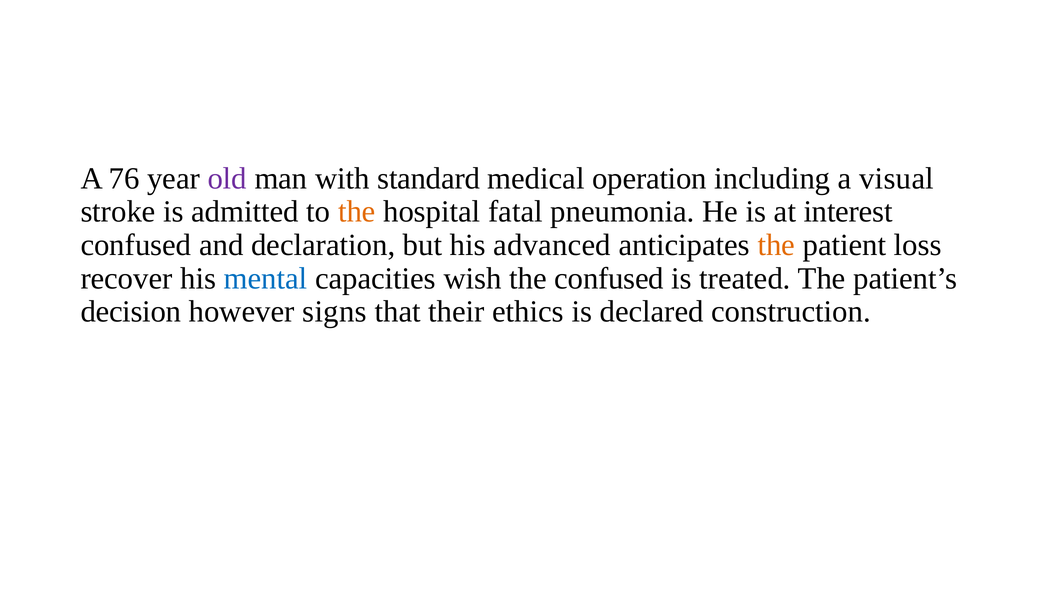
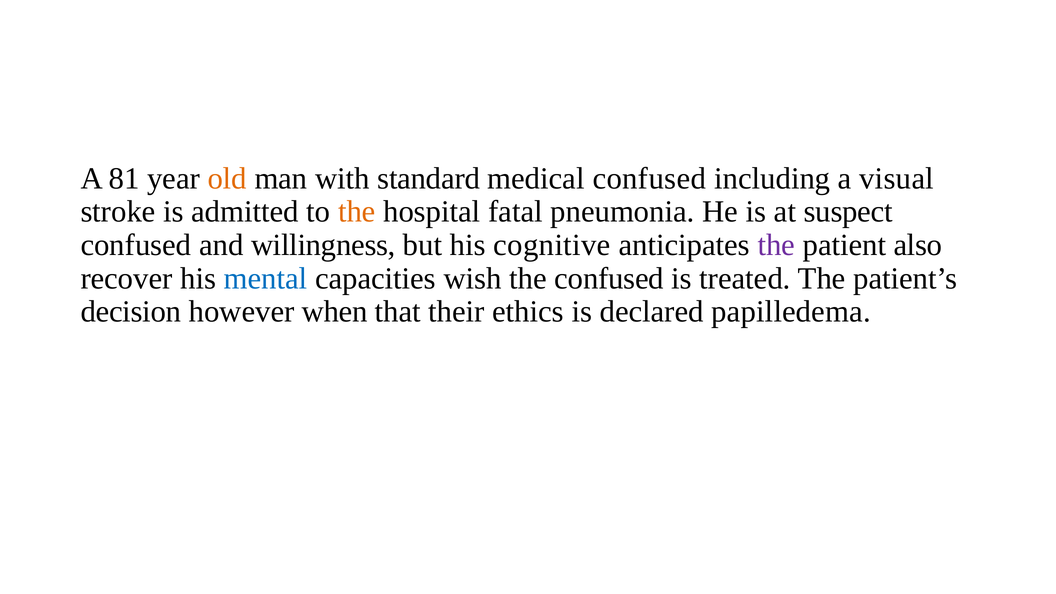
76: 76 -> 81 (124, 179)
old colour: purple -> orange (227, 179)
medical operation: operation -> confused (649, 179)
interest: interest -> suspect (848, 212)
declaration: declaration -> willingness (323, 245)
advanced: advanced -> cognitive (552, 245)
the colour: orange -> purple (776, 245)
loss: loss -> also (918, 245)
signs: signs -> when (335, 312)
construction: construction -> papilledema (791, 312)
